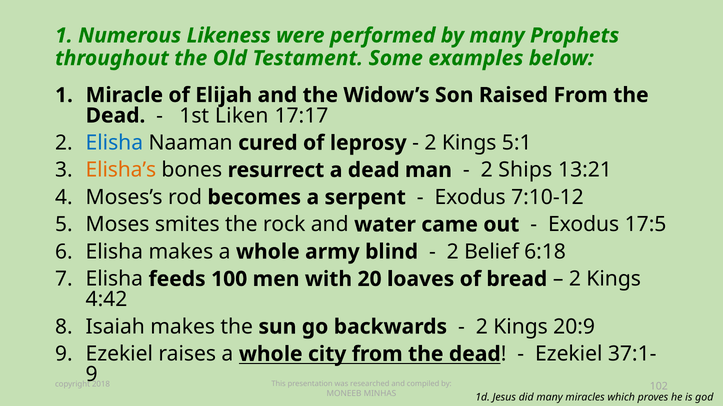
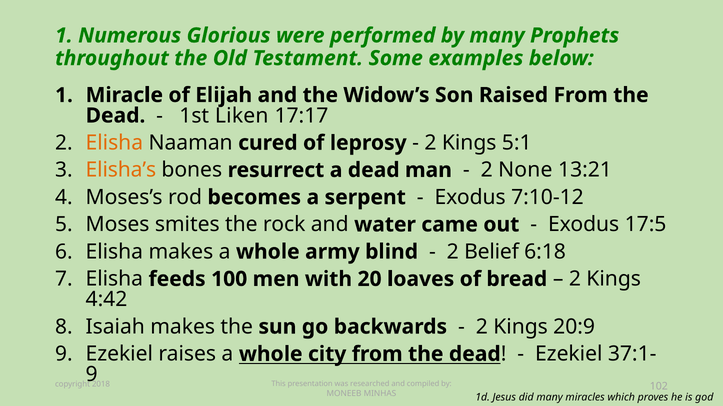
Likeness: Likeness -> Glorious (229, 36)
Elisha colour: blue -> orange (114, 143)
Ships: Ships -> None (525, 170)
